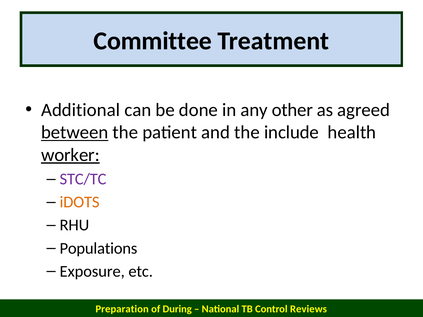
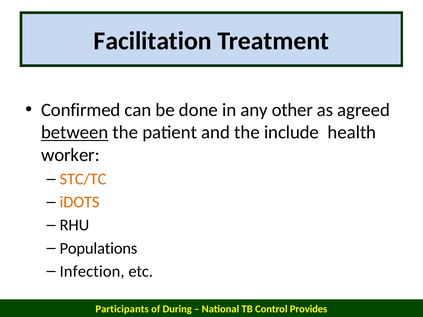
Committee: Committee -> Facilitation (153, 41)
Additional: Additional -> Confirmed (81, 110)
worker underline: present -> none (70, 155)
STC/TC colour: purple -> orange (83, 179)
Exposure: Exposure -> Infection (92, 272)
Preparation: Preparation -> Participants (122, 309)
Reviews: Reviews -> Provides (309, 309)
